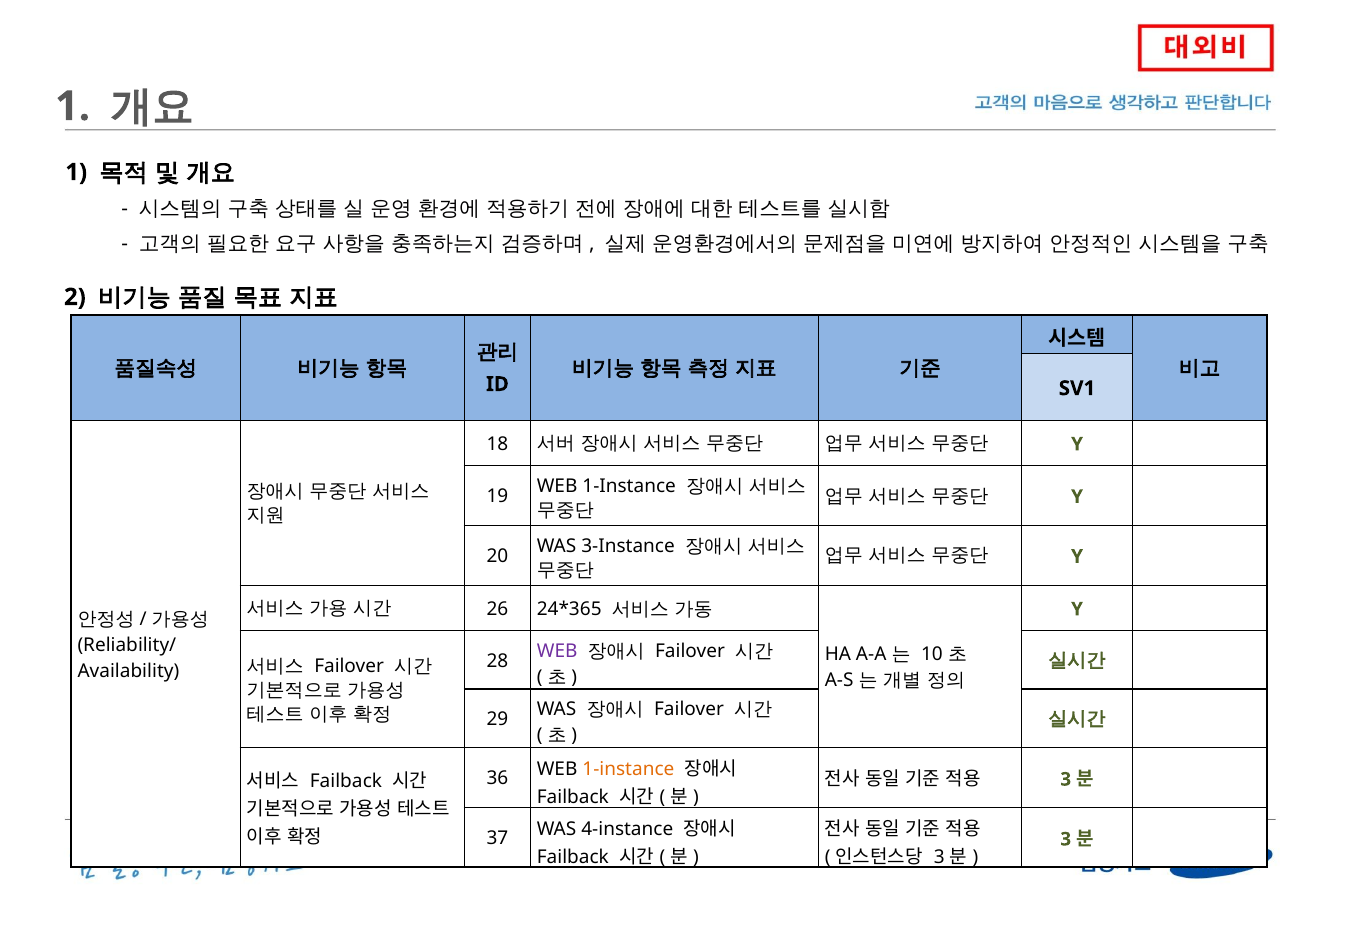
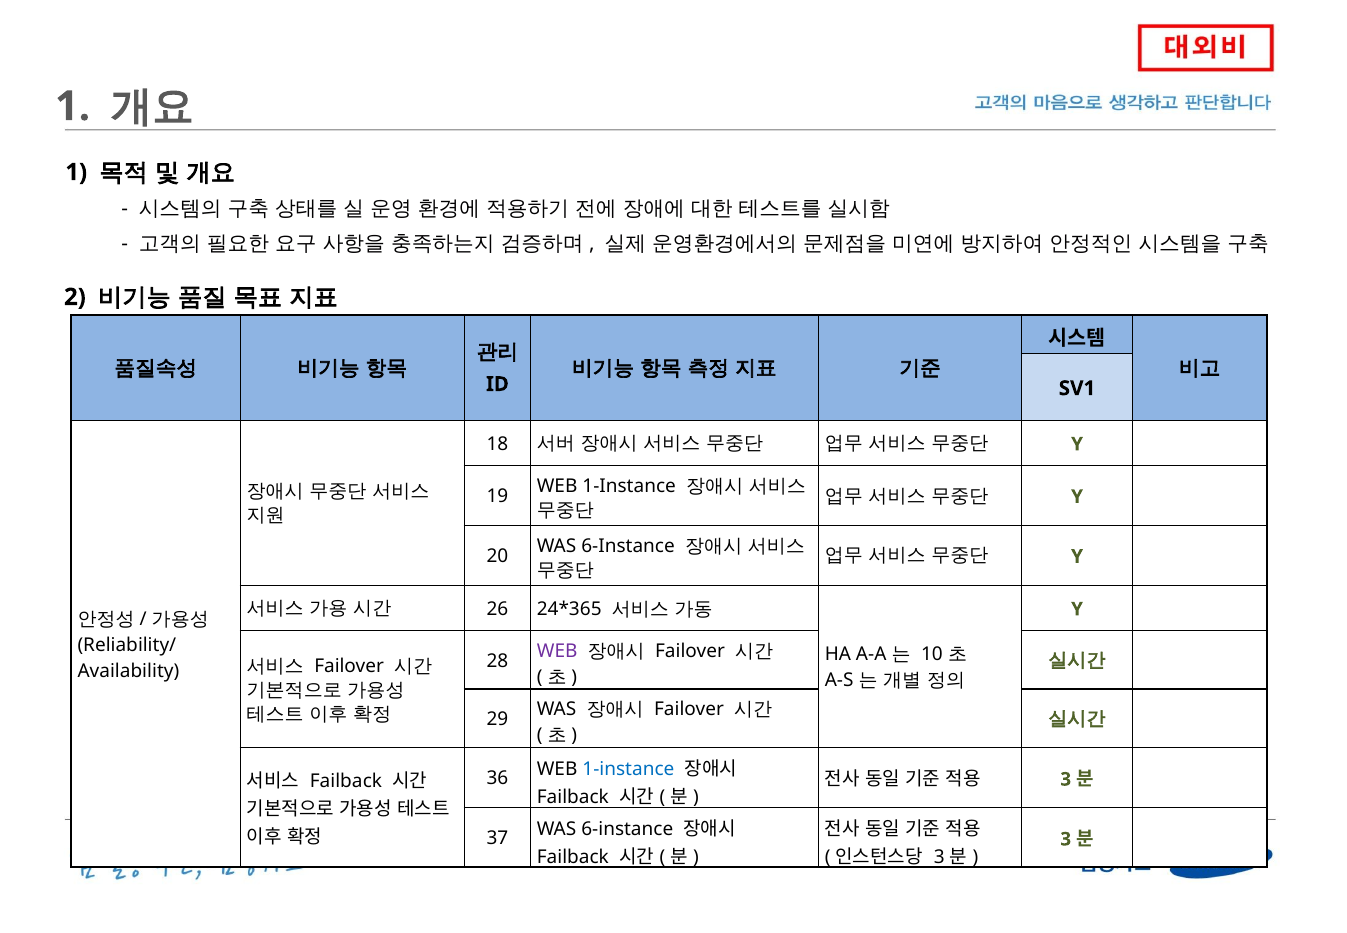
3-Instance: 3-Instance -> 6-Instance (628, 546)
1-instance colour: orange -> blue (628, 769)
37 WAS 4-instance: 4-instance -> 6-instance (627, 829)
